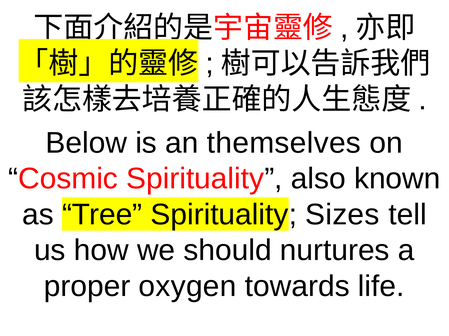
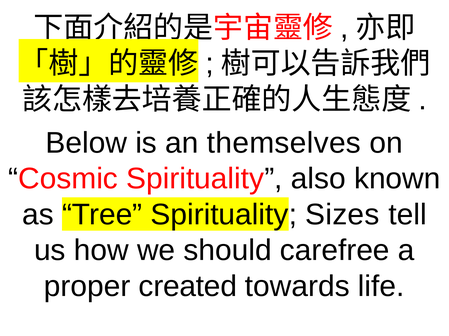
nurtures: nurtures -> carefree (335, 251)
oxygen: oxygen -> created (188, 287)
